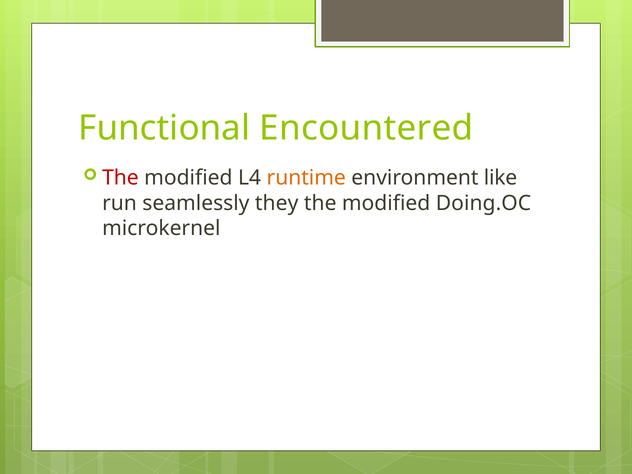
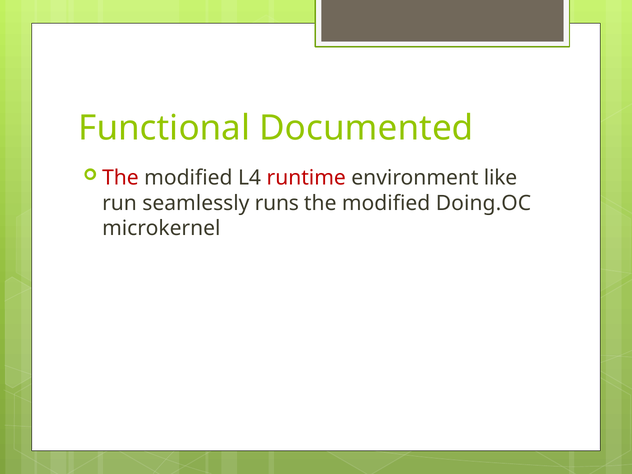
Encountered: Encountered -> Documented (366, 128)
runtime colour: orange -> red (306, 178)
they: they -> runs (277, 203)
